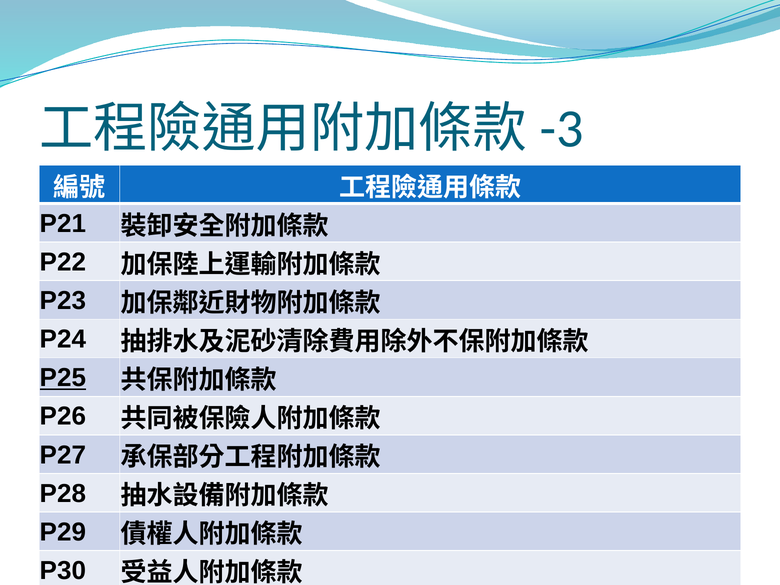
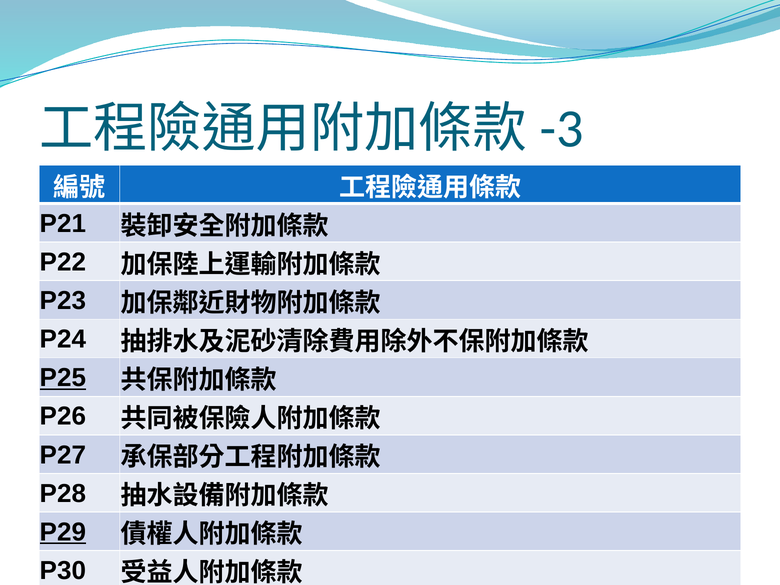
P29 underline: none -> present (63, 532)
